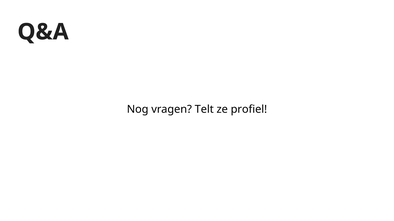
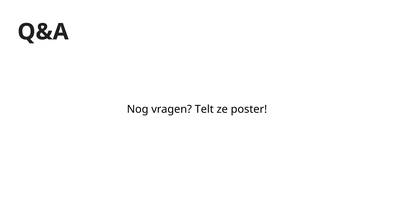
profiel: profiel -> poster (249, 110)
